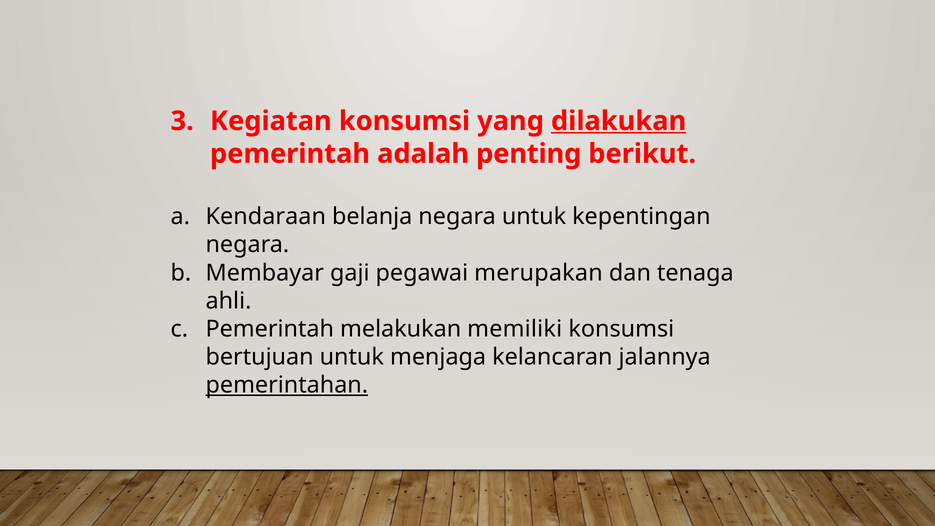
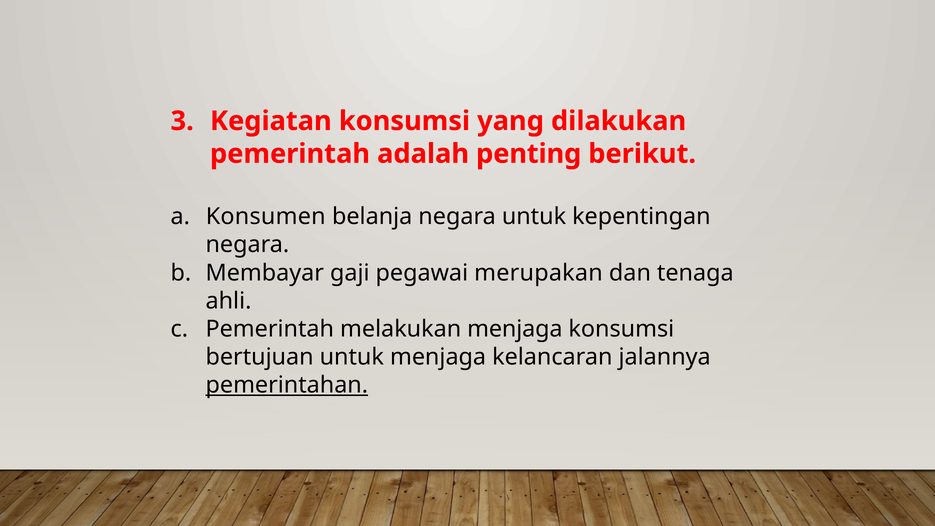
dilakukan underline: present -> none (619, 121)
Kendaraan: Kendaraan -> Konsumen (266, 217)
melakukan memiliki: memiliki -> menjaga (515, 329)
